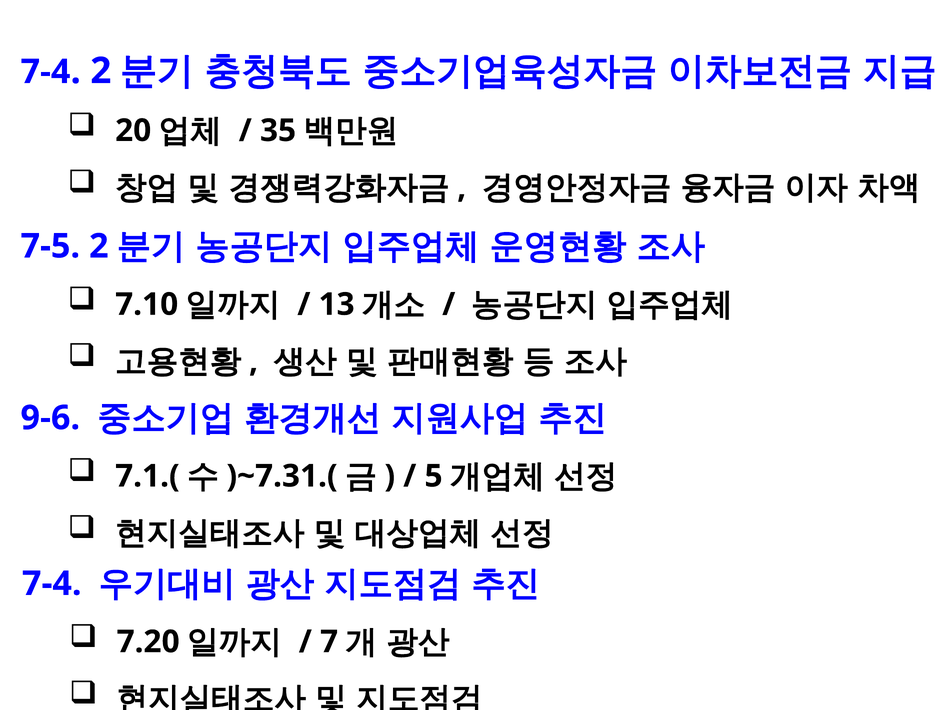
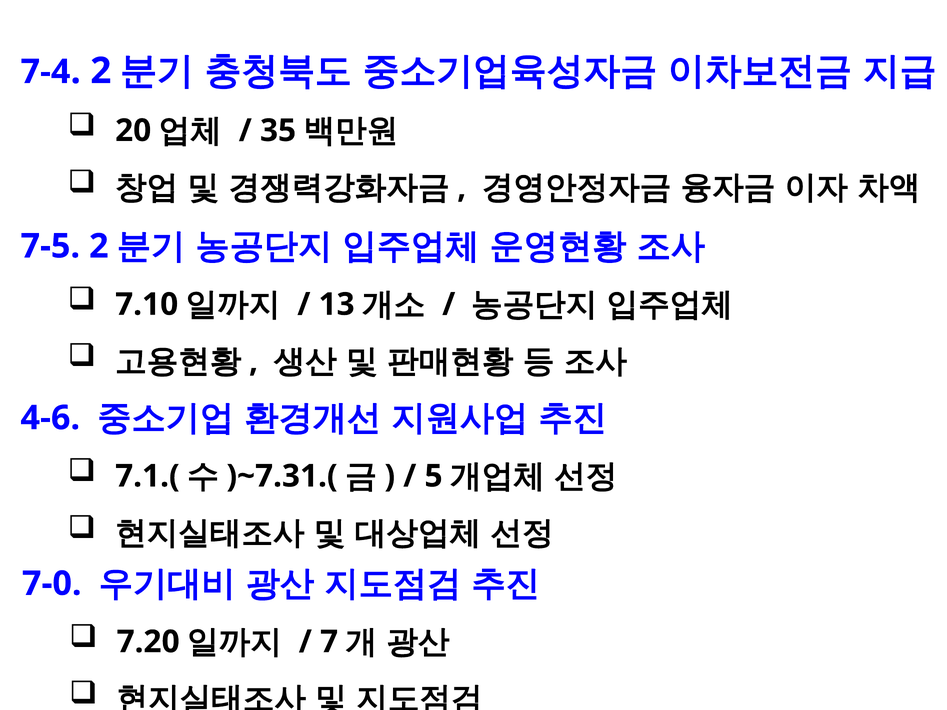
9-6: 9-6 -> 4-6 (50, 418)
7-4: 7-4 -> 7-0 (52, 584)
